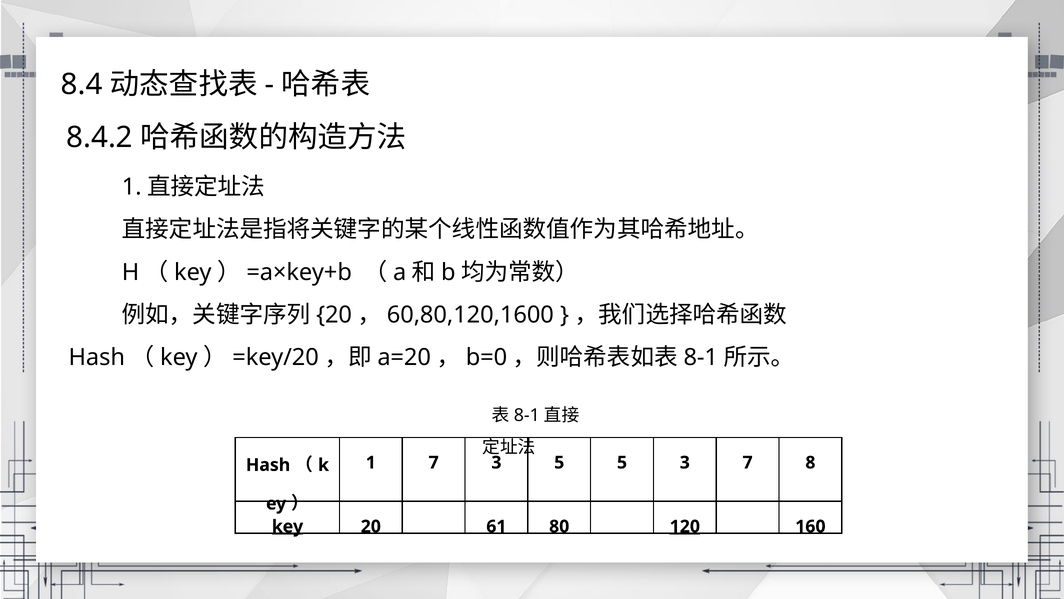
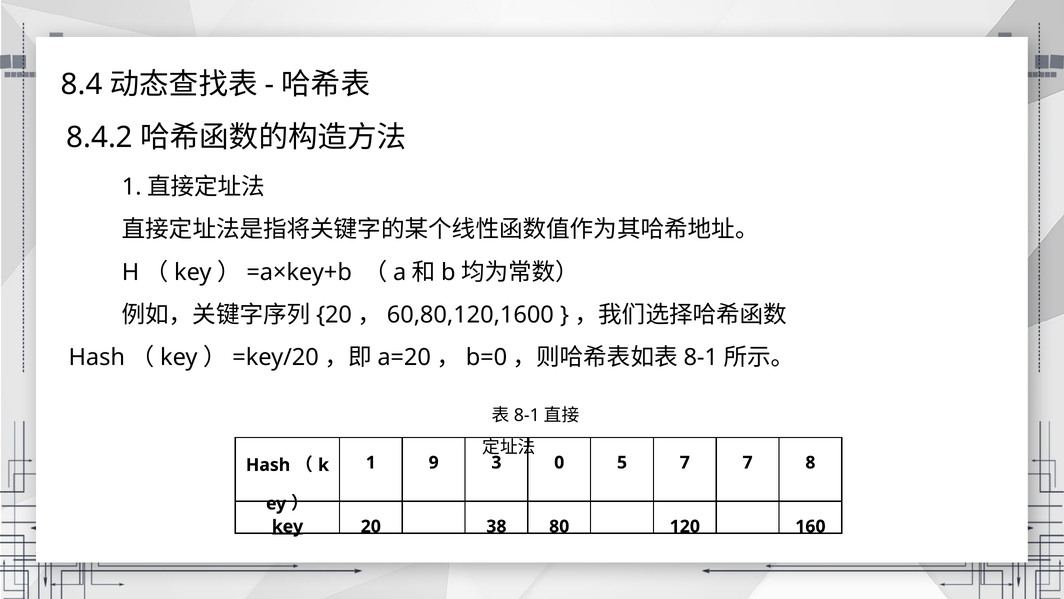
1 7: 7 -> 9 (434, 462)
3 5: 5 -> 0 (559, 462)
5 3: 3 -> 7 (685, 462)
61: 61 -> 38 (496, 526)
120 underline: present -> none (685, 526)
